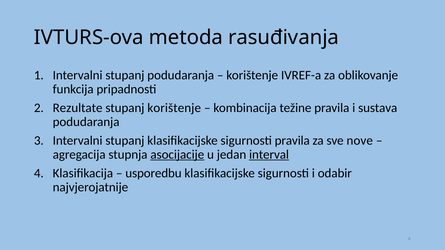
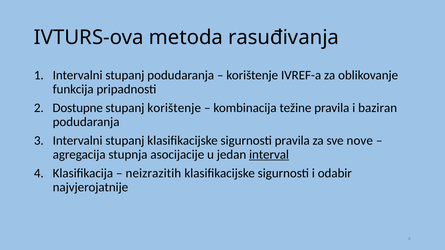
Rezultate: Rezultate -> Dostupne (78, 108)
sustava: sustava -> baziran (378, 108)
asocijacije underline: present -> none (177, 155)
usporedbu: usporedbu -> neizrazitih (153, 173)
